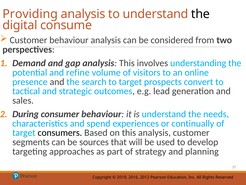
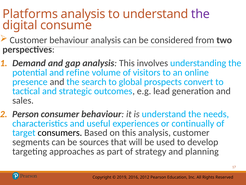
Providing: Providing -> Platforms (30, 14)
the colour: black -> purple (201, 14)
to target: target -> global (130, 82)
During: During -> Person (26, 114)
spend: spend -> useful (99, 123)
